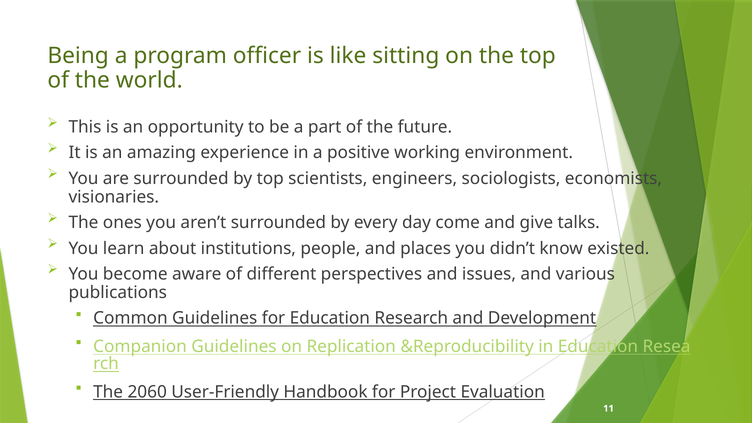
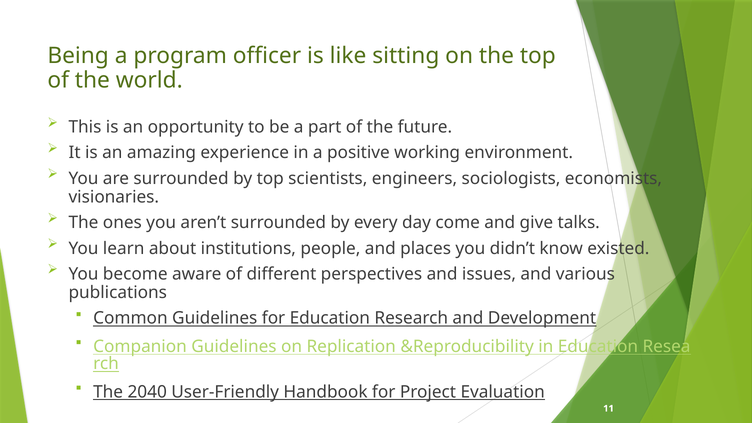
2060: 2060 -> 2040 (147, 392)
